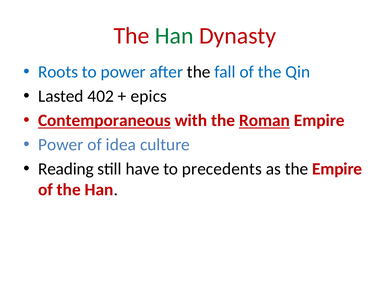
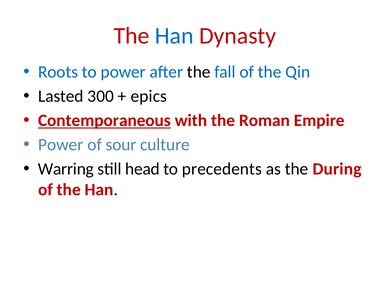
Han colour: green -> blue (174, 36)
402: 402 -> 300 (101, 96)
Roman underline: present -> none (264, 121)
idea: idea -> sour (121, 145)
Reading: Reading -> Warring (66, 169)
have: have -> head (143, 169)
the Empire: Empire -> During (337, 169)
